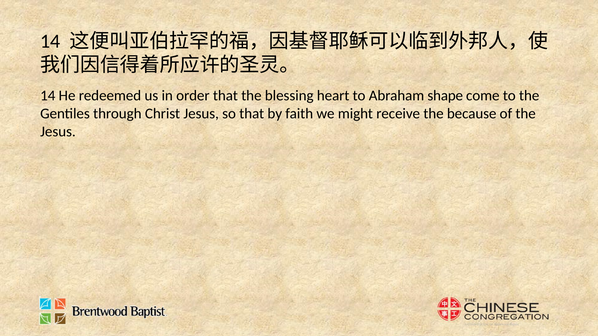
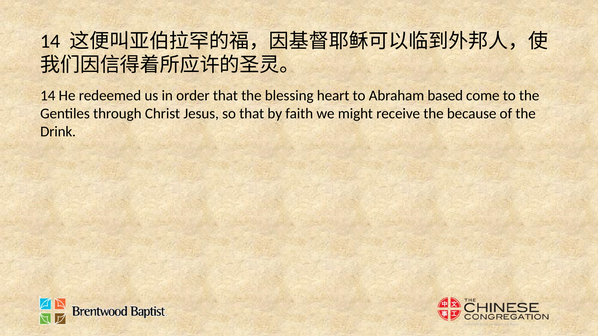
shape: shape -> based (445, 96)
Jesus: Jesus -> Drink (58, 132)
